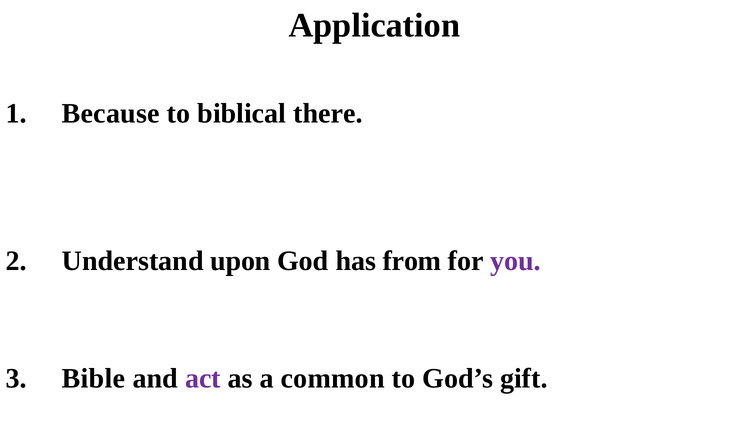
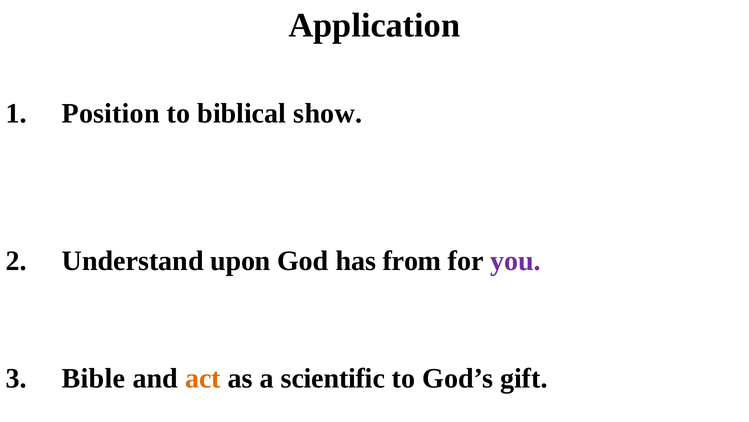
Because: Because -> Position (111, 113)
there: there -> show (328, 113)
act colour: purple -> orange (203, 378)
common: common -> scientific (333, 378)
